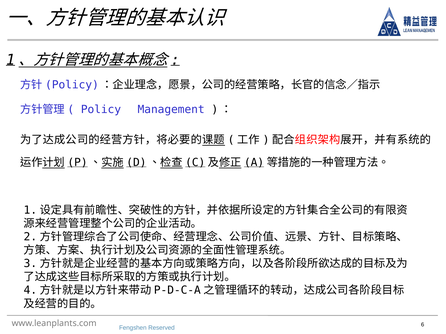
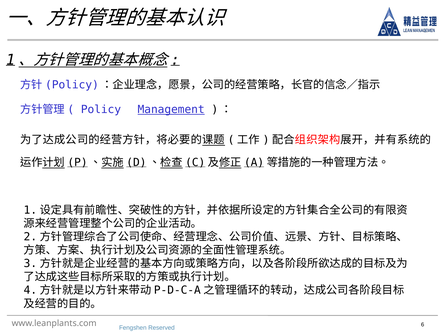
Management underline: none -> present (171, 110)
